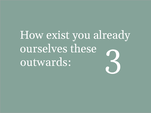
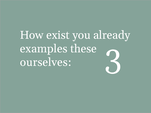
ourselves: ourselves -> examples (44, 49)
outwards: outwards -> ourselves (46, 62)
